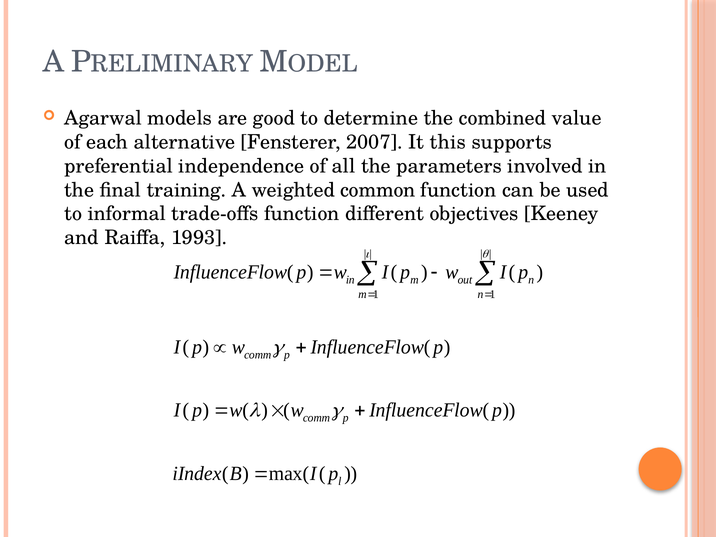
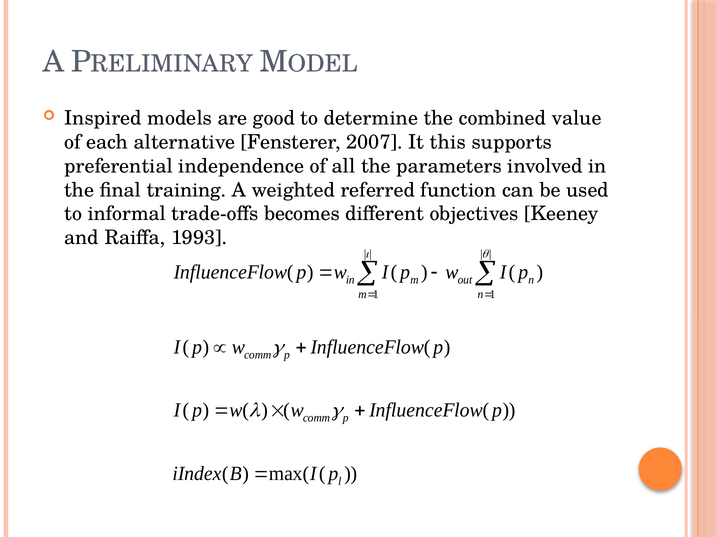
Agarwal: Agarwal -> Inspired (103, 118)
common: common -> referred (378, 190)
trade-offs function: function -> becomes (302, 214)
